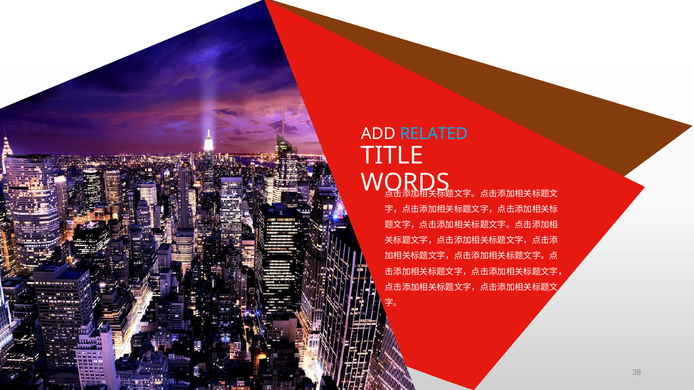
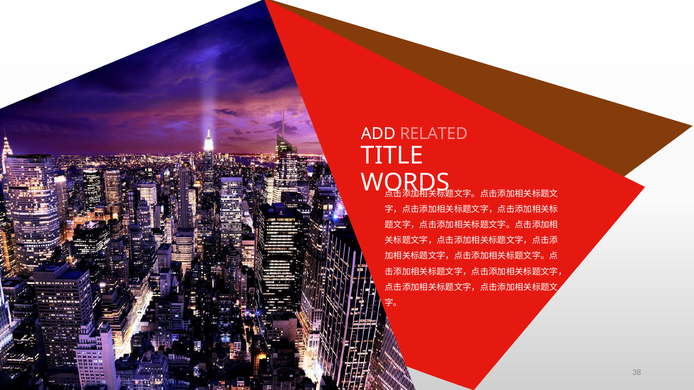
RELATED colour: light blue -> pink (434, 134)
